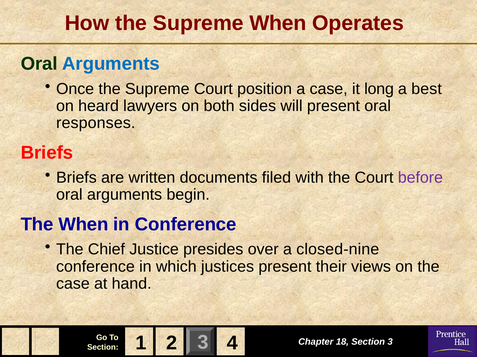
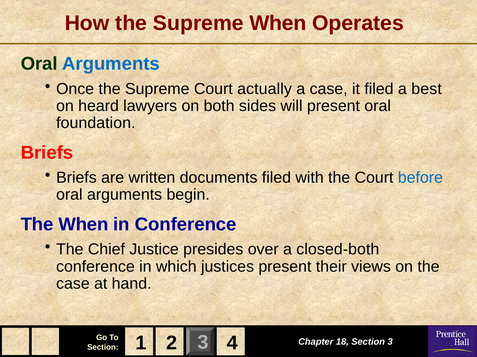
position: position -> actually (265, 89)
it long: long -> filed (379, 89)
responses: responses -> foundation (96, 123)
before colour: purple -> blue (420, 178)
closed-nine: closed-nine -> closed-both (338, 250)
